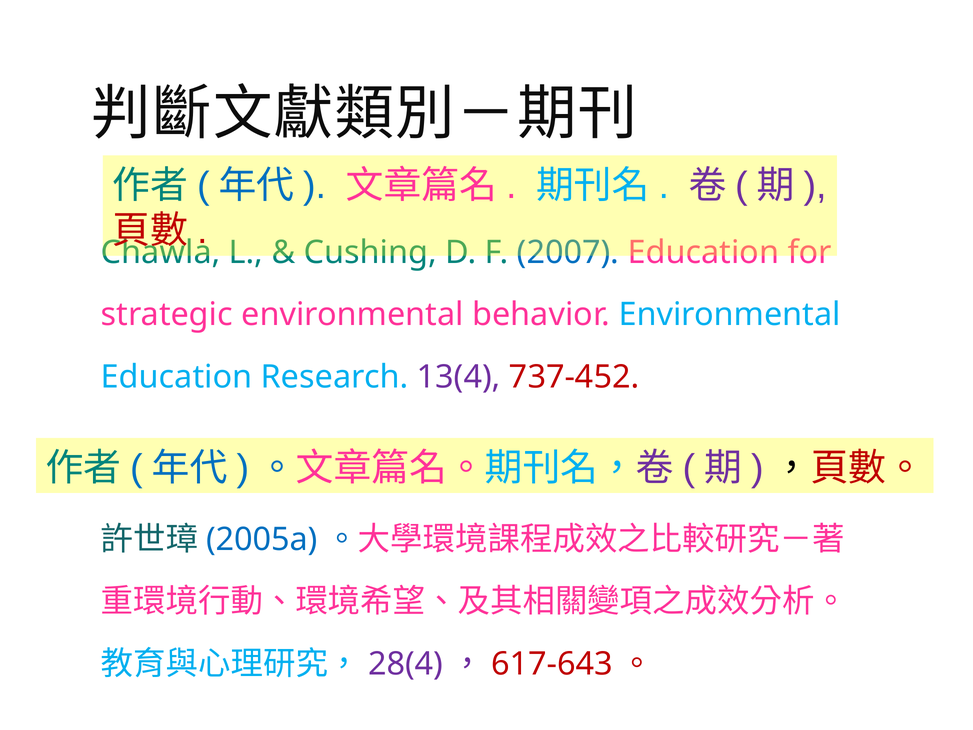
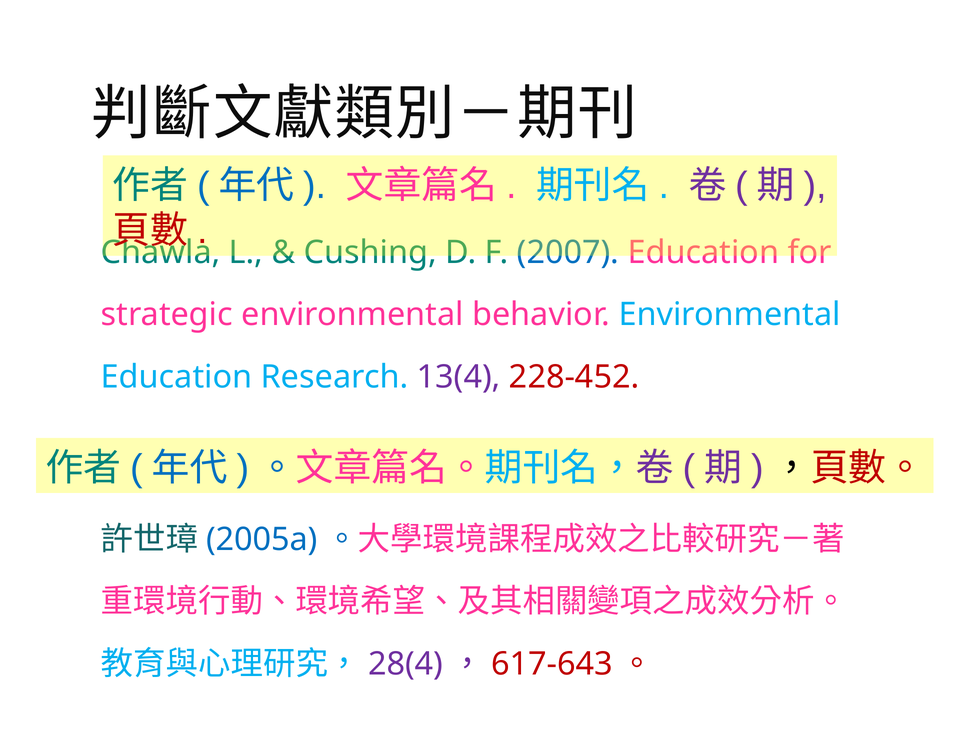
737-452: 737-452 -> 228-452 (574, 377)
